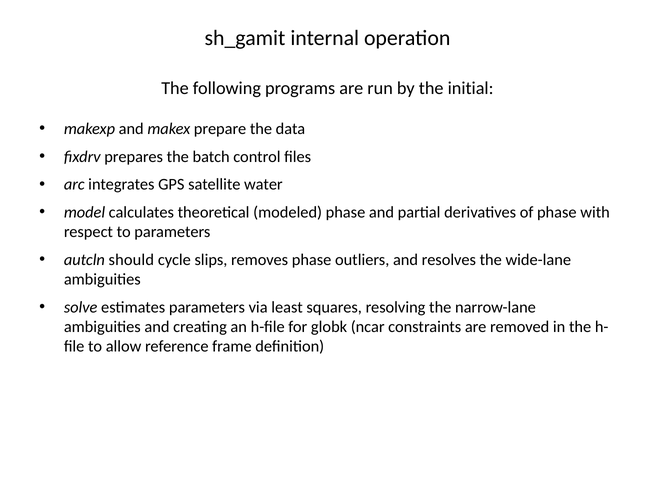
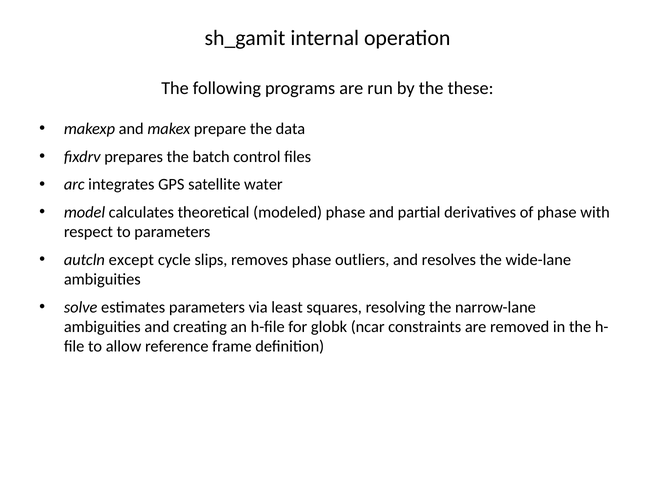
initial: initial -> these (471, 88)
should: should -> except (131, 260)
